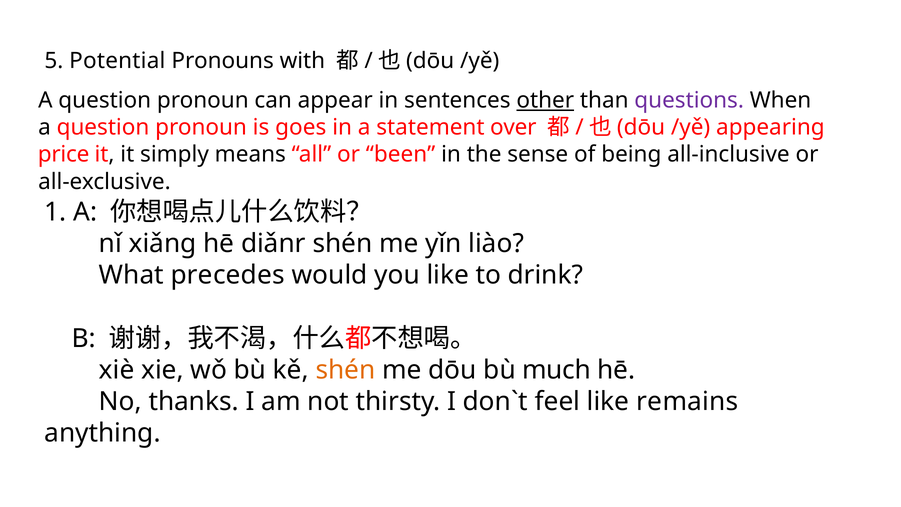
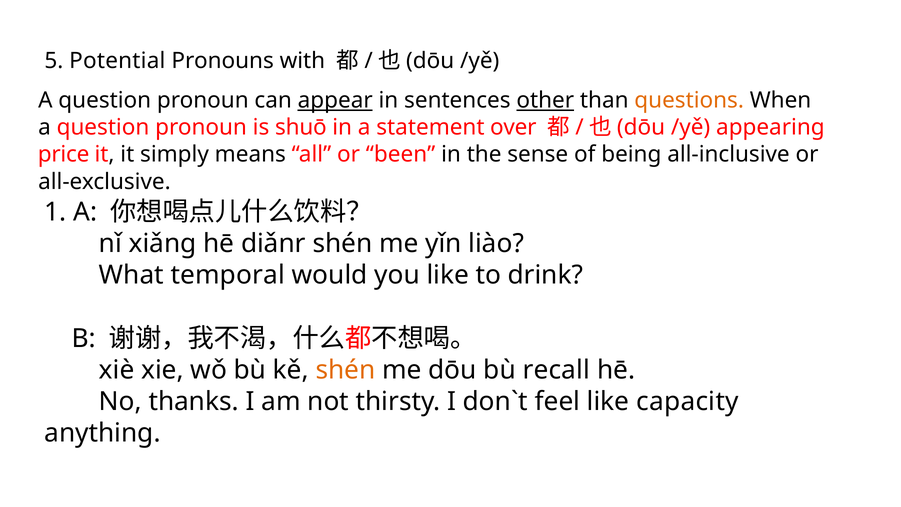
appear underline: none -> present (335, 100)
questions colour: purple -> orange (689, 100)
goes: goes -> shuō (301, 127)
precedes: precedes -> temporal (228, 275)
much: much -> recall (556, 370)
remains: remains -> capacity (687, 401)
